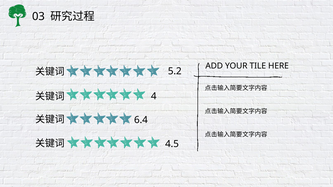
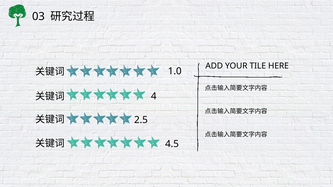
5.2: 5.2 -> 1.0 (175, 71)
6.4: 6.4 -> 2.5 (141, 120)
